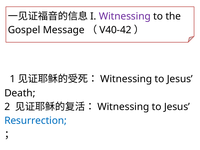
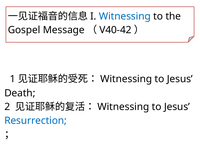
Witnessing colour: purple -> blue (125, 16)
